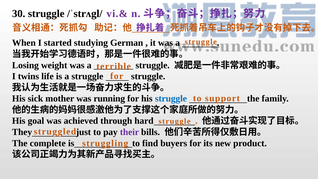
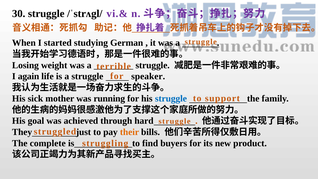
twins: twins -> again (29, 76)
struggle struggle: struggle -> speaker (148, 76)
their colour: purple -> orange (129, 132)
